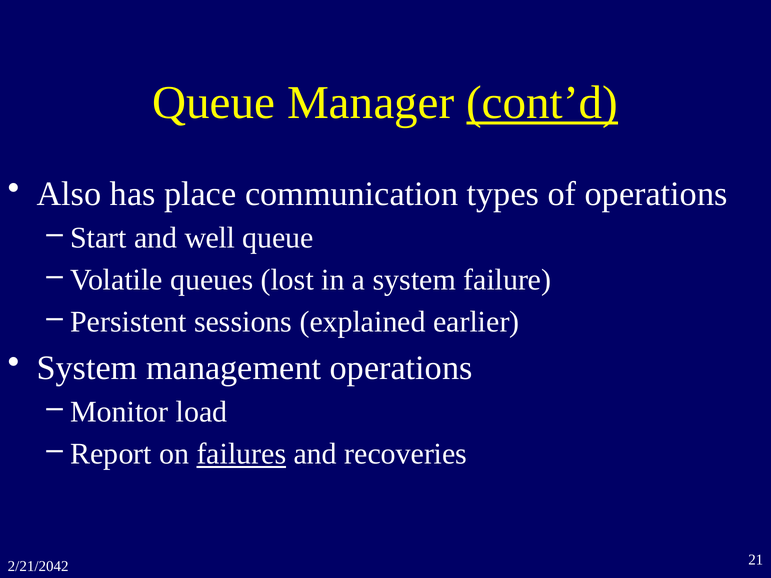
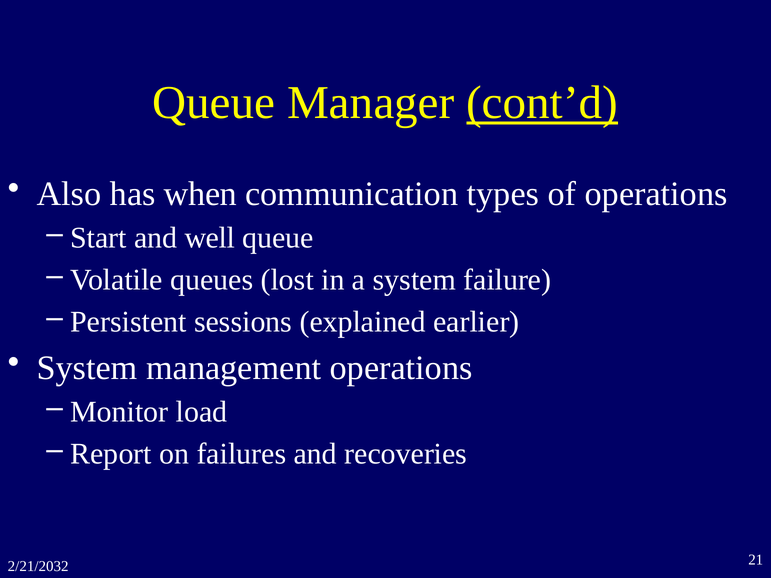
place: place -> when (200, 194)
failures underline: present -> none (241, 454)
2/21/2042: 2/21/2042 -> 2/21/2032 (38, 566)
